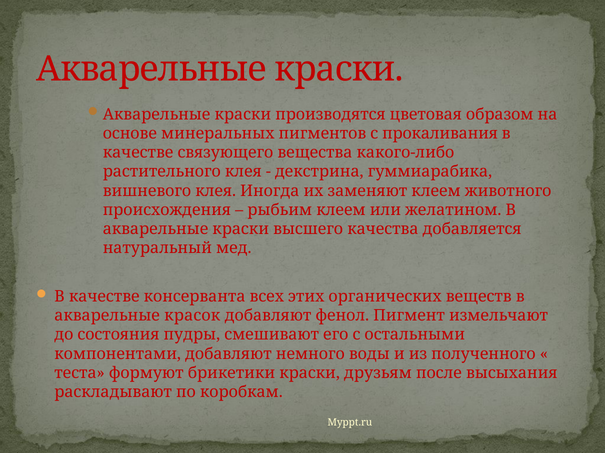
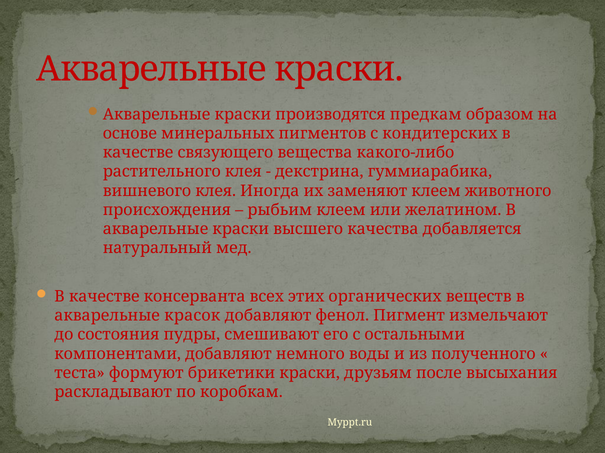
цветовая: цветовая -> предкам (426, 114)
прокаливания: прокаливания -> кондитерских (440, 134)
